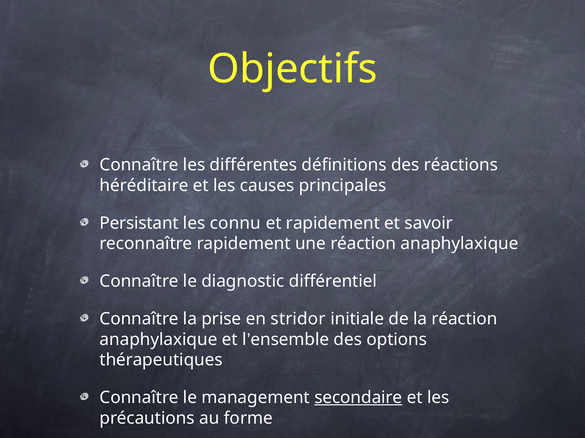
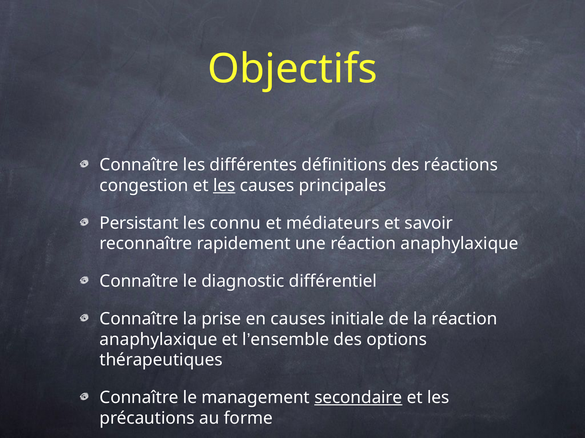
héréditaire: héréditaire -> congestion (144, 186)
les underline: none -> present (224, 186)
et rapidement: rapidement -> médiateurs (333, 223)
en stridor: stridor -> causes (298, 319)
